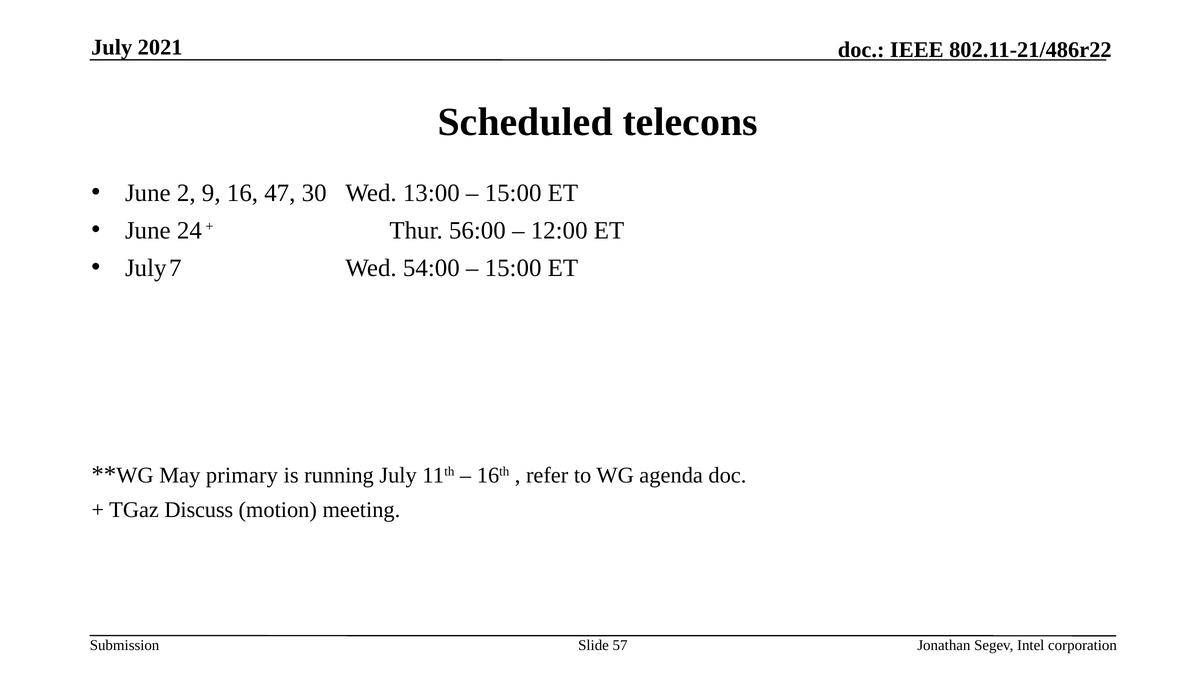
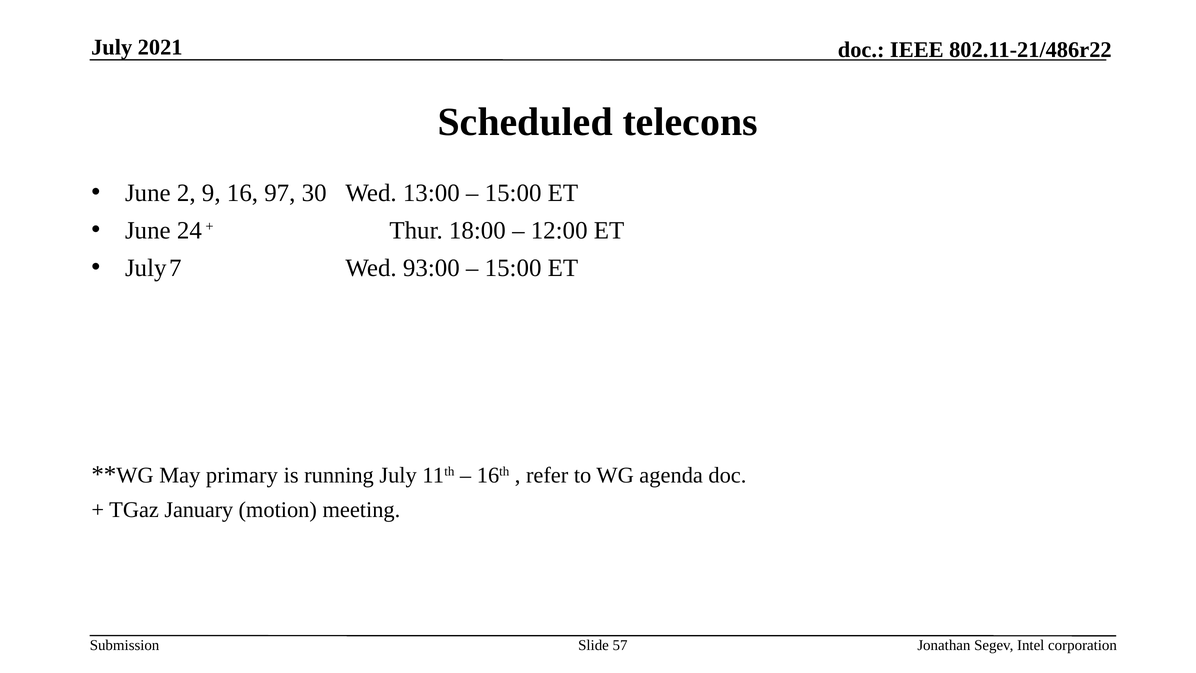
47: 47 -> 97 (280, 193)
56:00: 56:00 -> 18:00 (477, 230)
54:00: 54:00 -> 93:00 (431, 268)
Discuss: Discuss -> January (199, 510)
